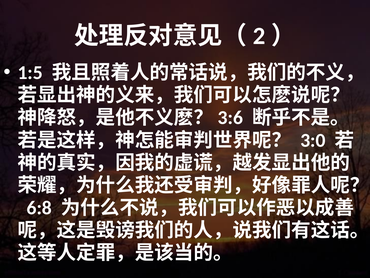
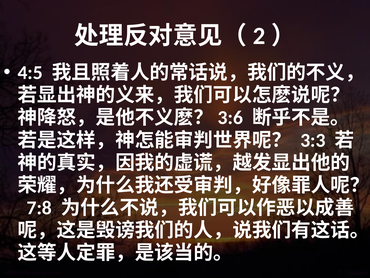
1:5: 1:5 -> 4:5 (30, 73)
3:0: 3:0 -> 3:3 (313, 140)
6:8: 6:8 -> 7:8 (39, 208)
